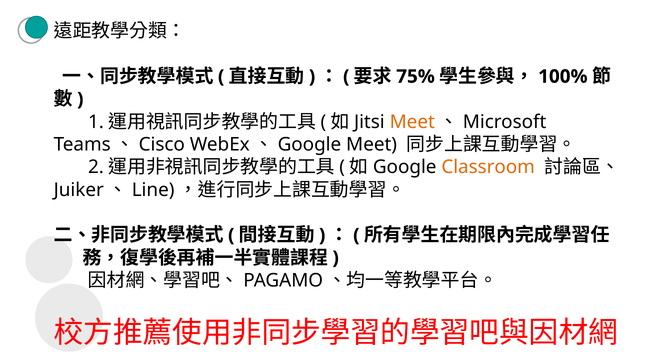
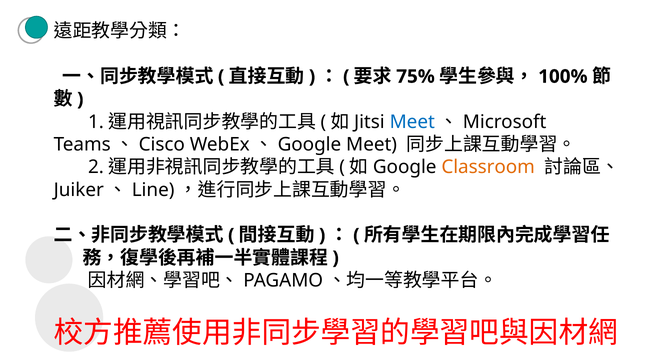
Meet colour: orange -> blue (412, 122)
